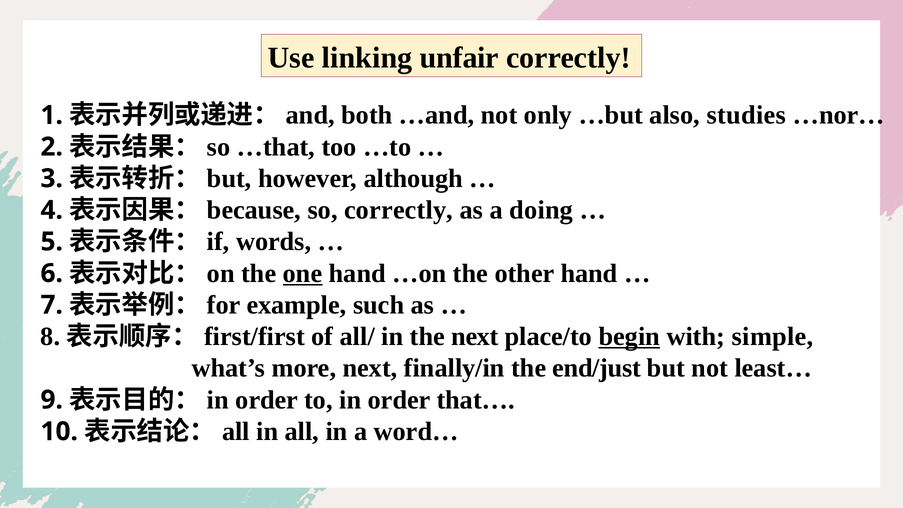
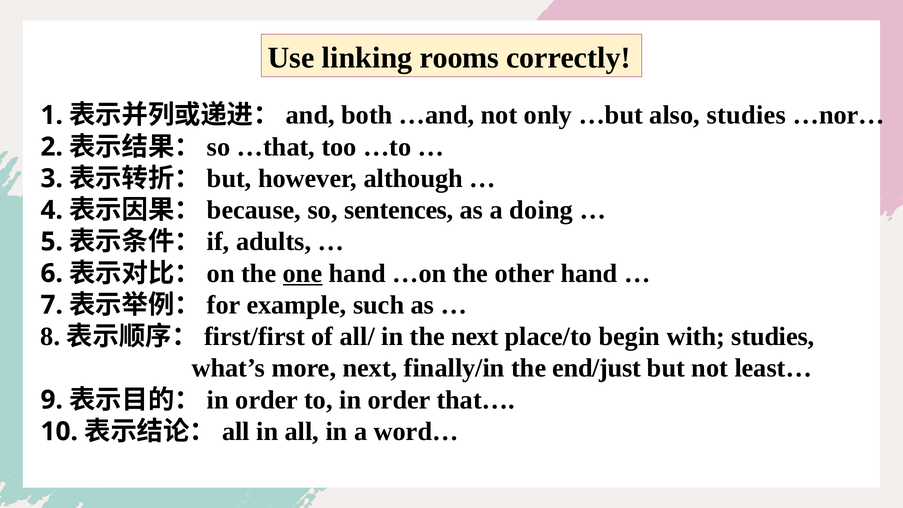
unfair: unfair -> rooms (459, 58)
so correctly: correctly -> sentences (399, 210)
words: words -> adults (274, 242)
begin underline: present -> none (629, 337)
with simple: simple -> studies (773, 337)
